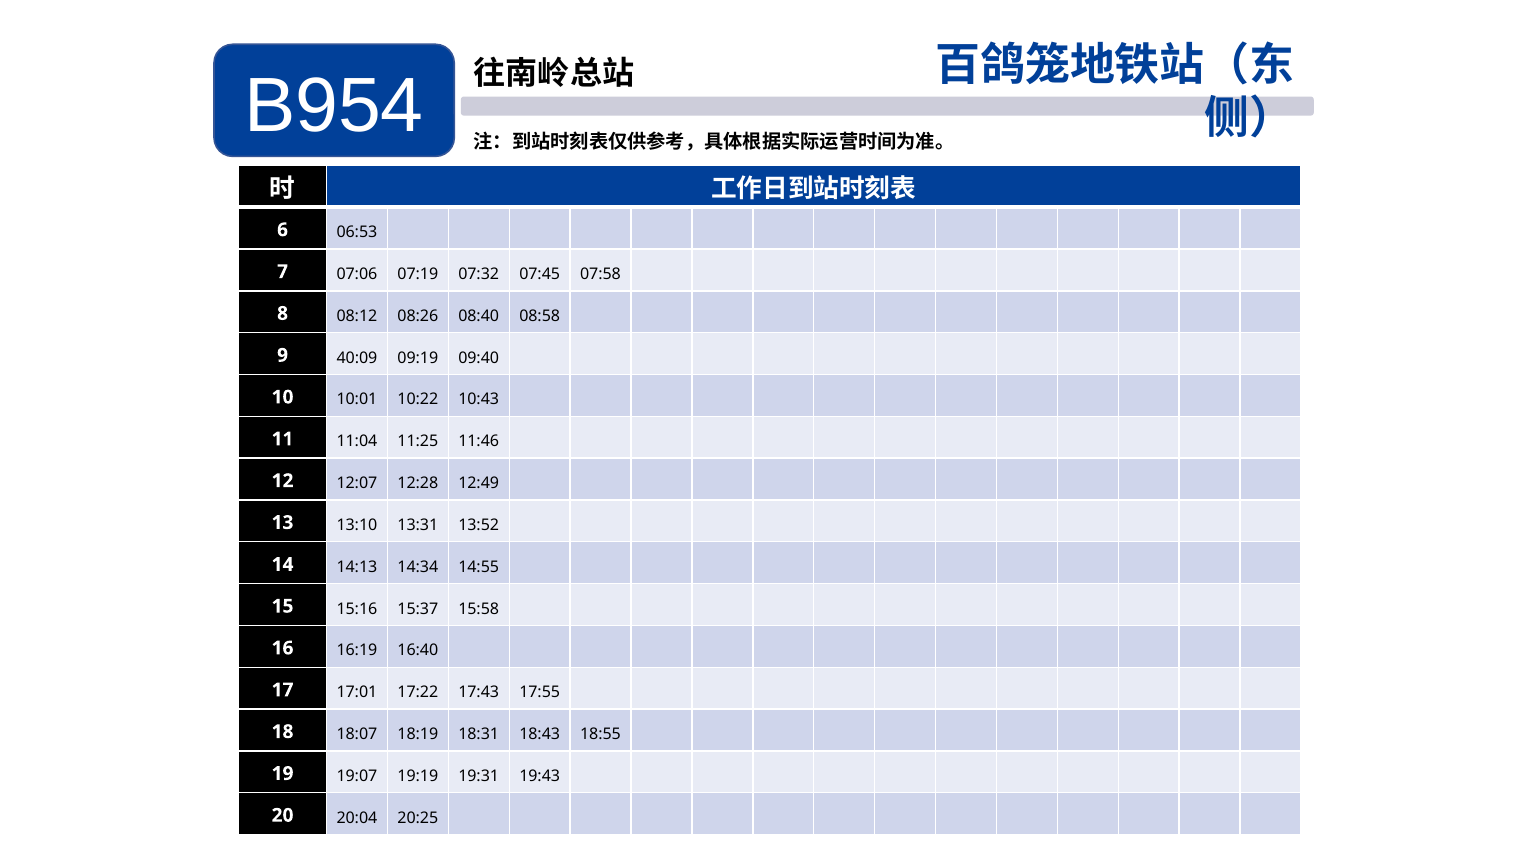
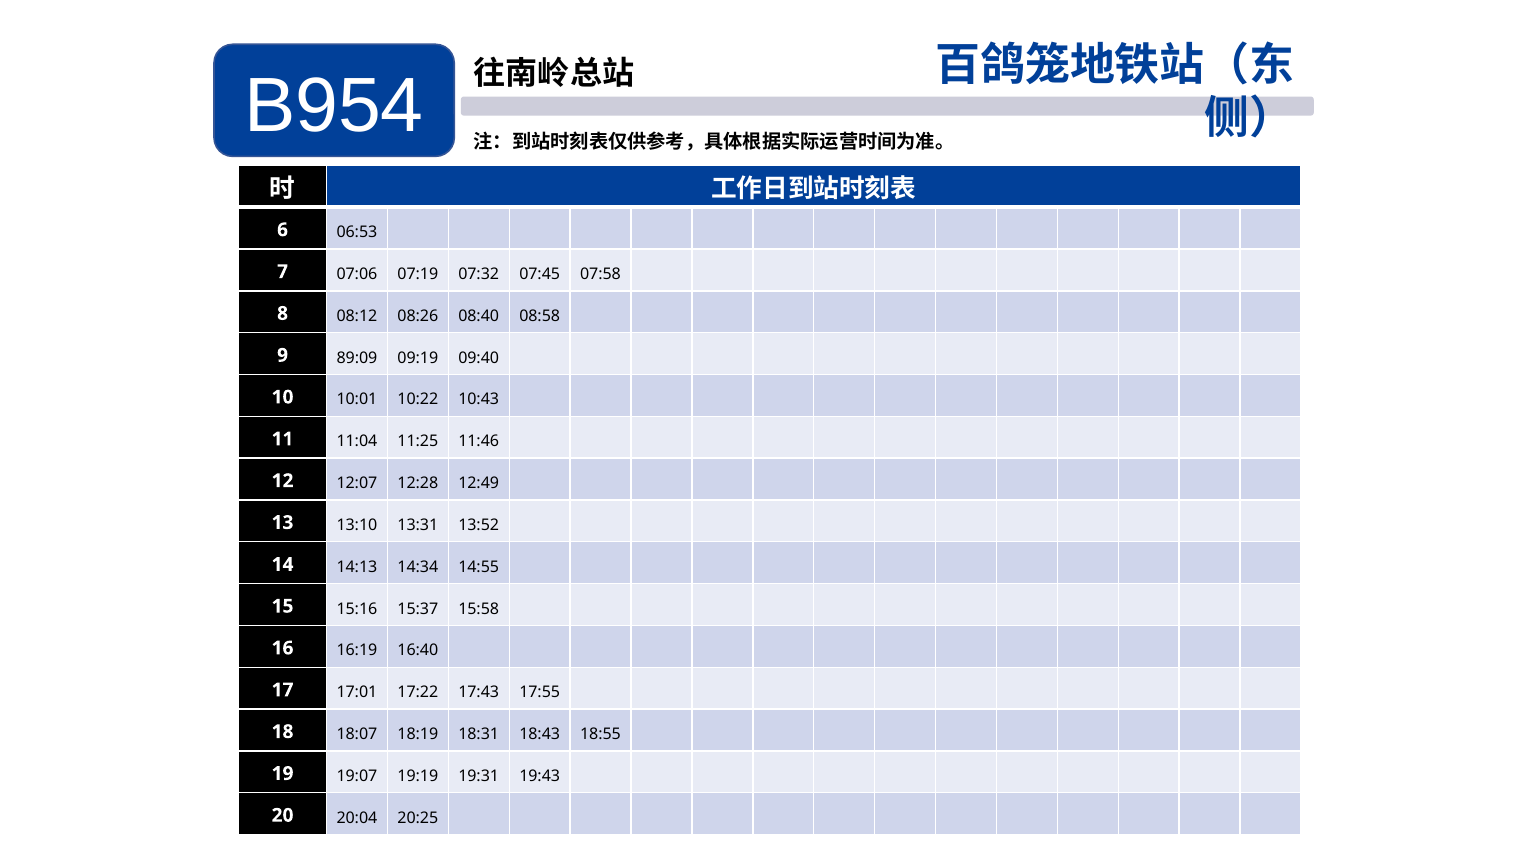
40:09: 40:09 -> 89:09 (357, 358)
